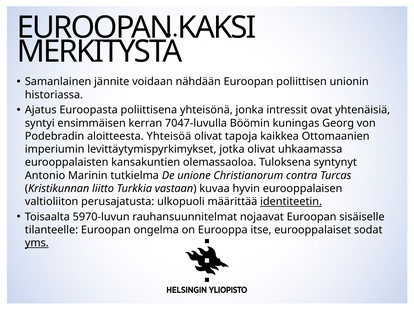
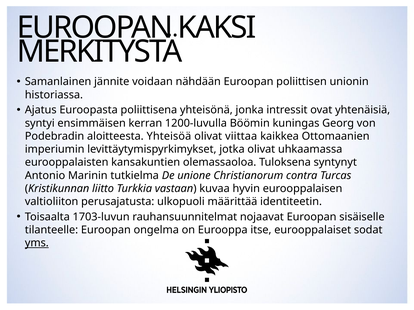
7047-luvulla: 7047-luvulla -> 1200-luvulla (196, 123)
tapoja: tapoja -> viittaa (241, 136)
identiteetin underline: present -> none (291, 202)
5970-luvun: 5970-luvun -> 1703-luvun (101, 217)
